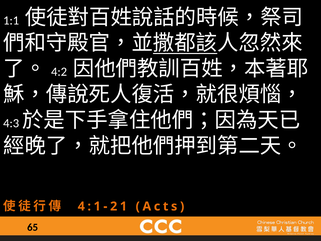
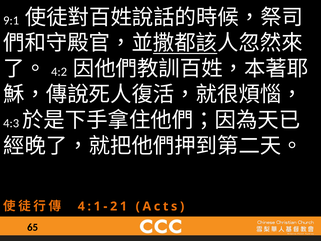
1:1: 1:1 -> 9:1 (11, 20)
